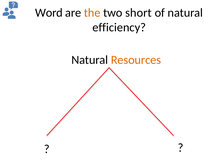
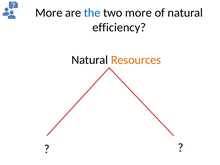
Word: Word -> More (49, 13)
the colour: orange -> blue (92, 13)
two short: short -> more (138, 13)
